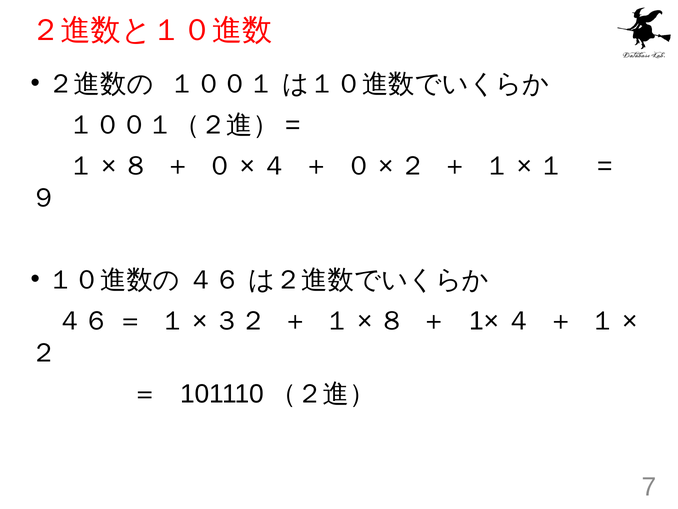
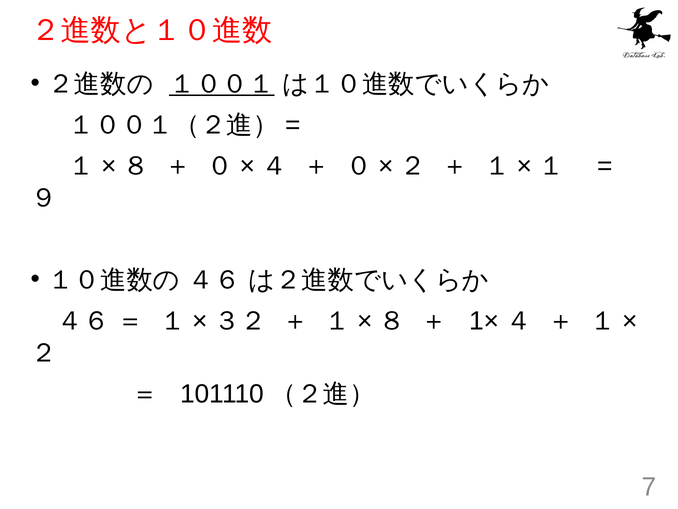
１００１ underline: none -> present (222, 84)
